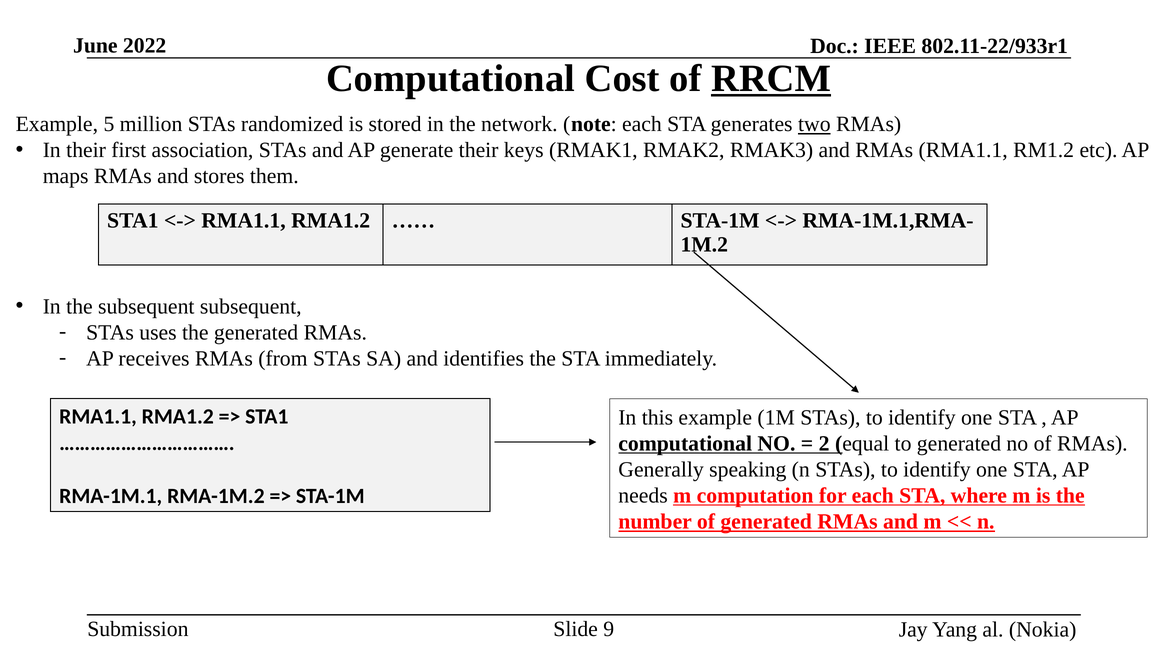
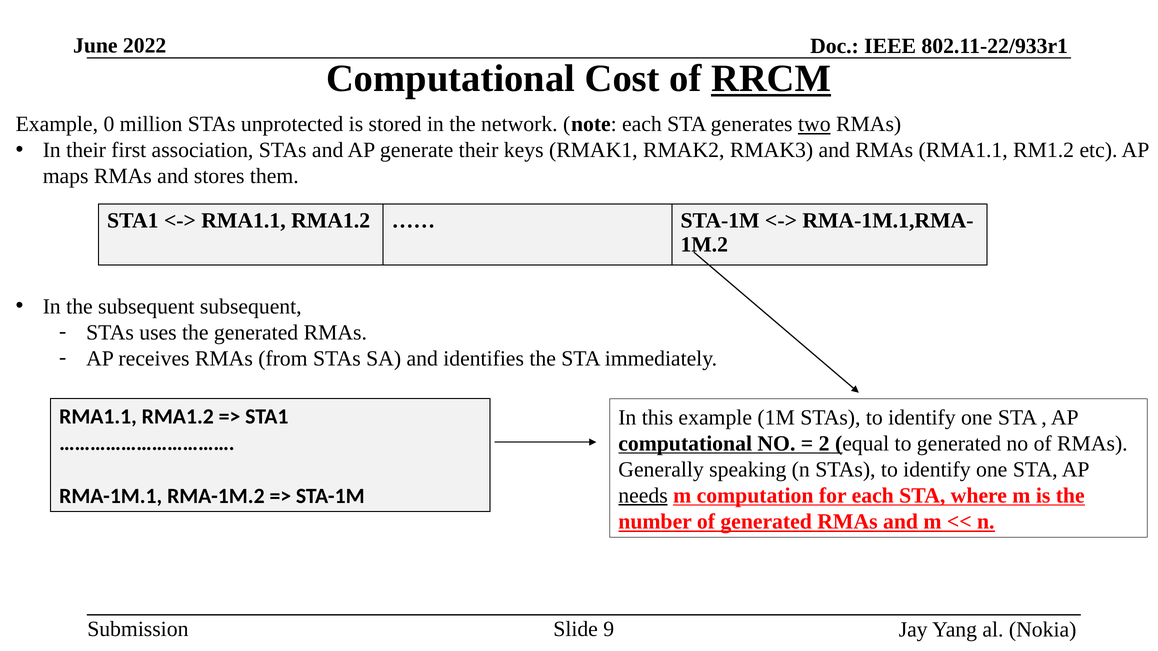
5: 5 -> 0 (109, 124)
randomized: randomized -> unprotected (292, 124)
needs underline: none -> present (643, 496)
